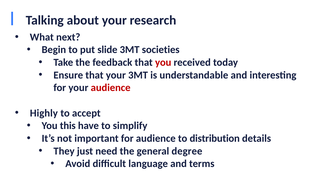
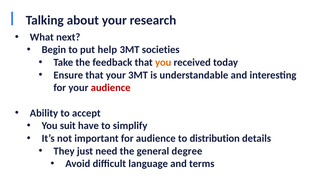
slide: slide -> help (107, 50)
you colour: red -> orange (163, 62)
Highly: Highly -> Ability (44, 113)
this: this -> suit (68, 126)
